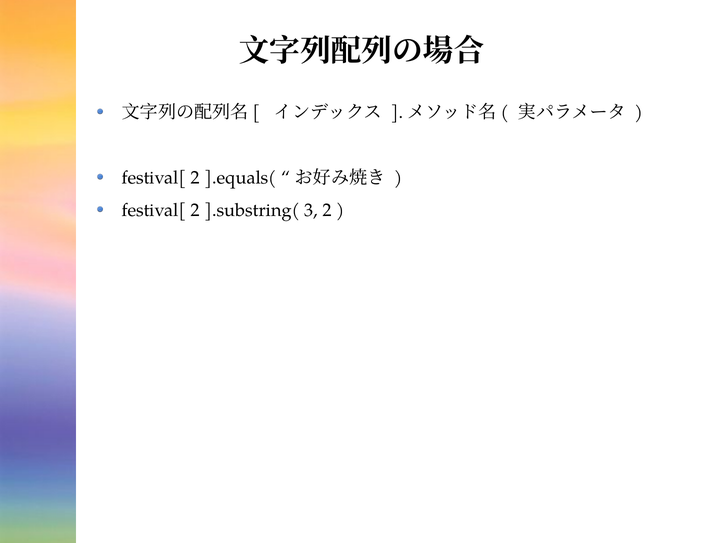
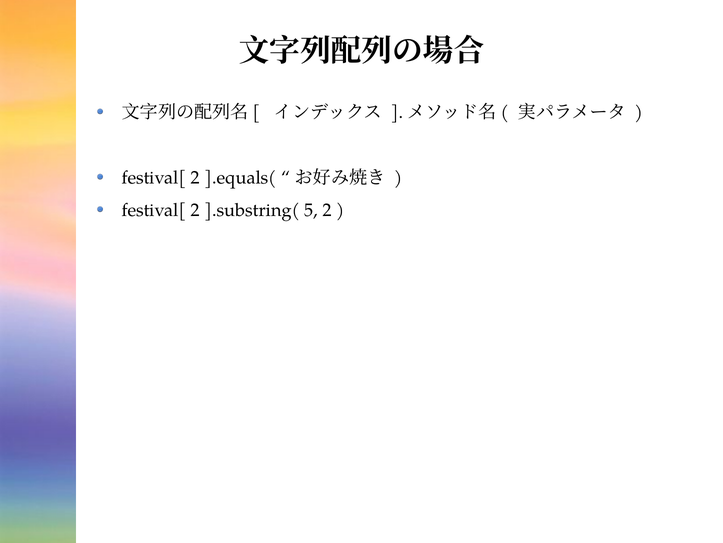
3: 3 -> 5 (311, 210)
